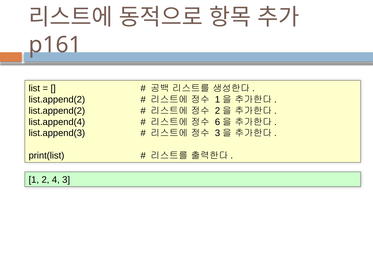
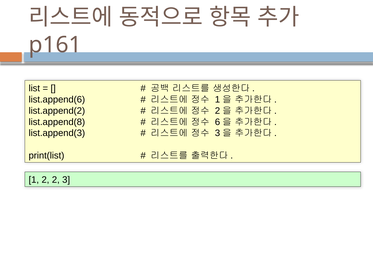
list.append(2: list.append(2 -> list.append(6 (57, 99)
list.append(4: list.append(4 -> list.append(8 (57, 122)
2 4: 4 -> 2 (56, 180)
